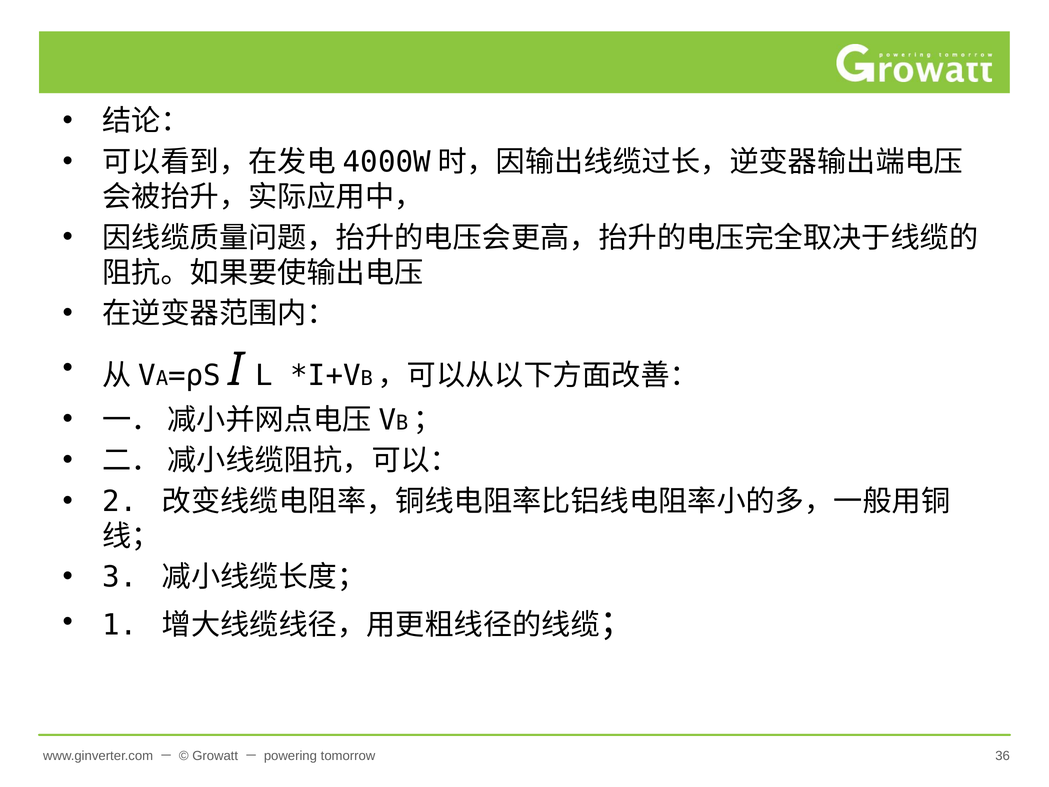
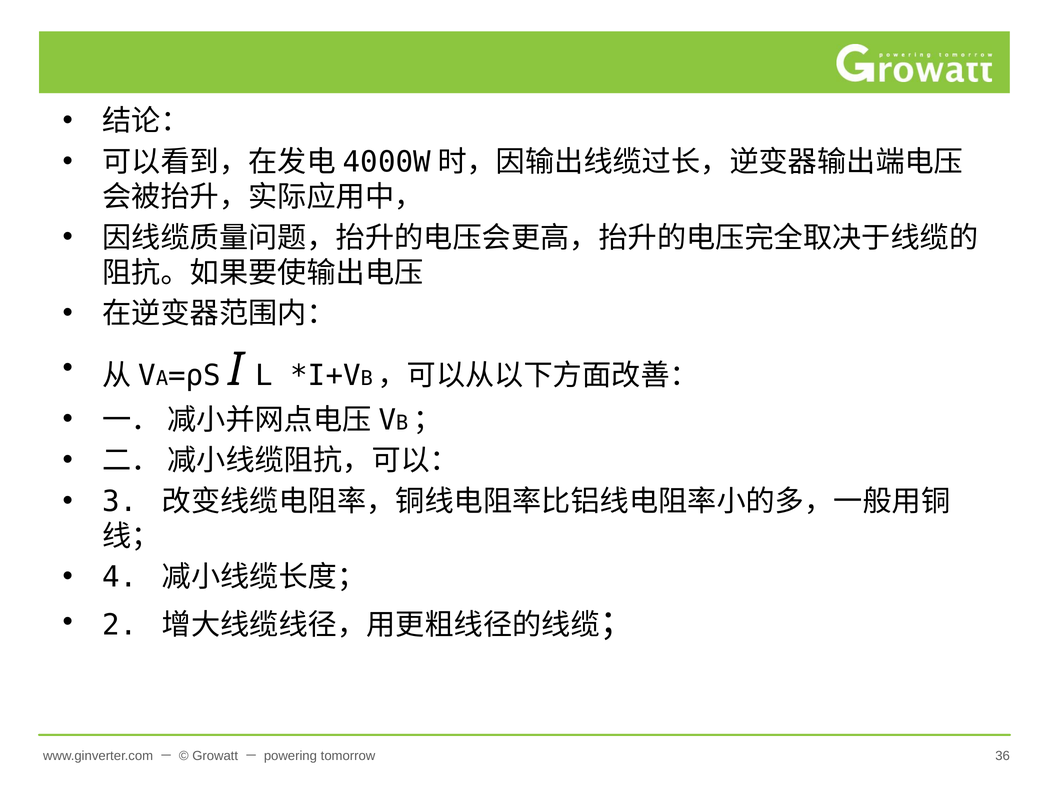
2: 2 -> 3 (120, 501)
3: 3 -> 4 (120, 577)
1: 1 -> 2 (120, 625)
